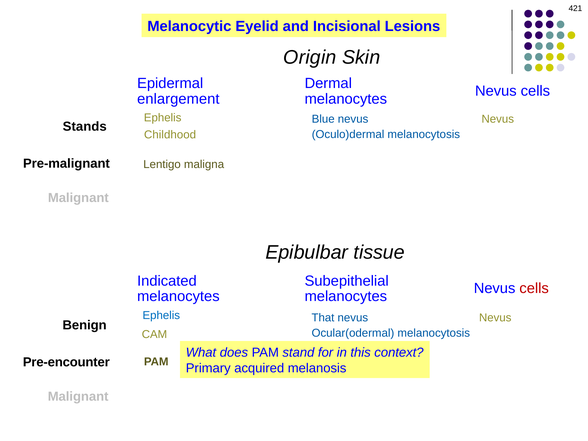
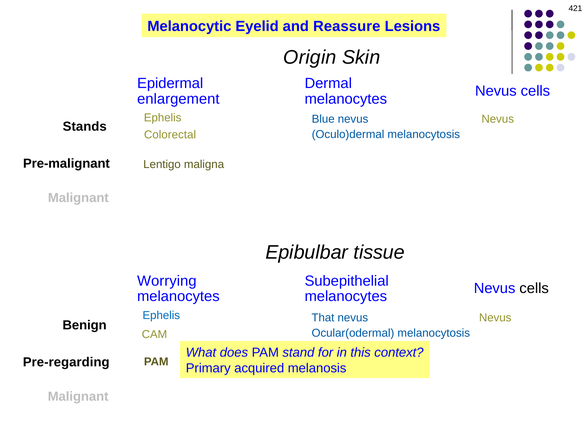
Incisional: Incisional -> Reassure (347, 26)
Childhood: Childhood -> Colorectal (170, 135)
Indicated: Indicated -> Worrying (167, 281)
cells colour: red -> black (534, 288)
Pre-encounter: Pre-encounter -> Pre-regarding (66, 362)
